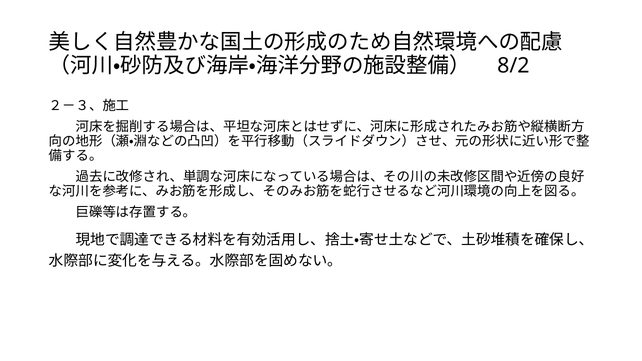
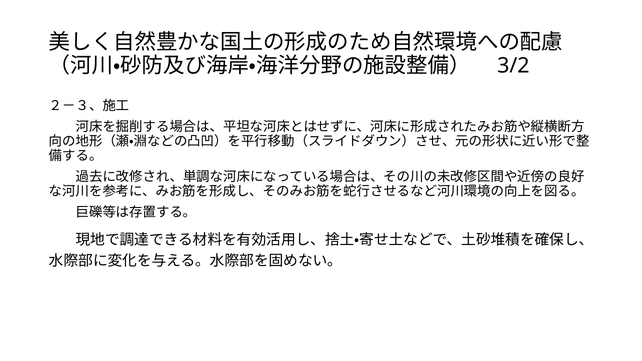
8/2: 8/2 -> 3/2 (513, 66)
